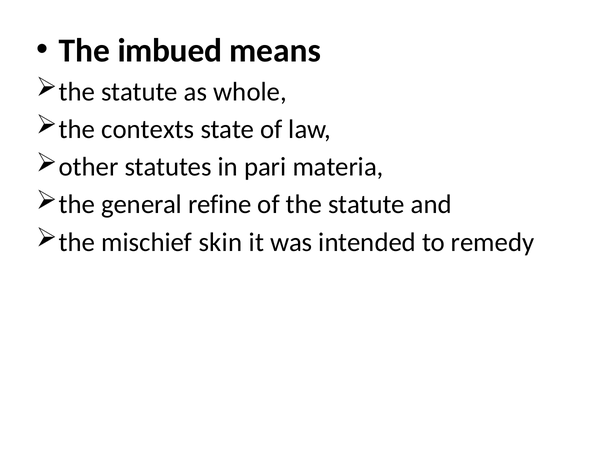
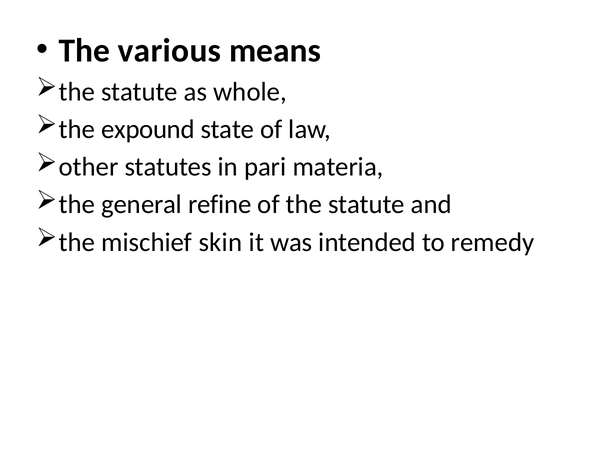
imbued: imbued -> various (169, 51)
contexts: contexts -> expound (148, 129)
